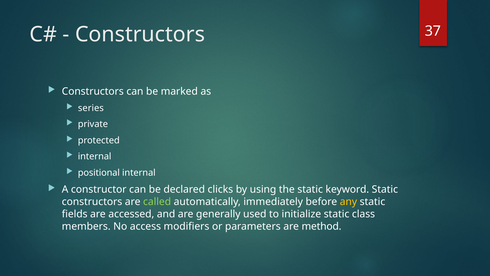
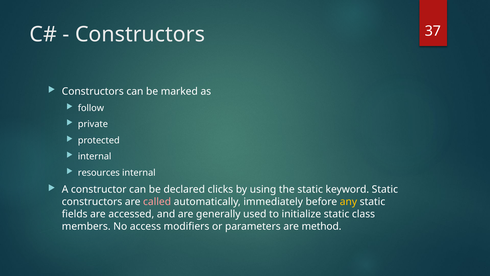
series: series -> follow (91, 108)
positional: positional -> resources (99, 172)
called colour: light green -> pink (157, 201)
